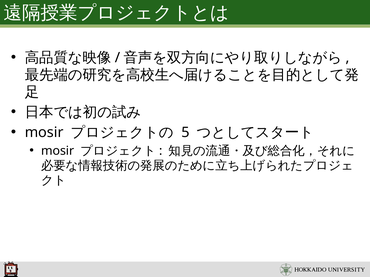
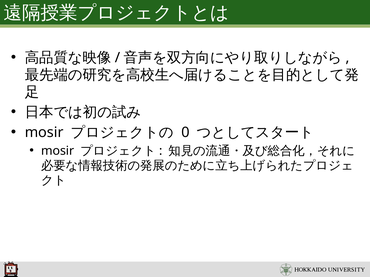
5: 5 -> 0 (185, 133)
